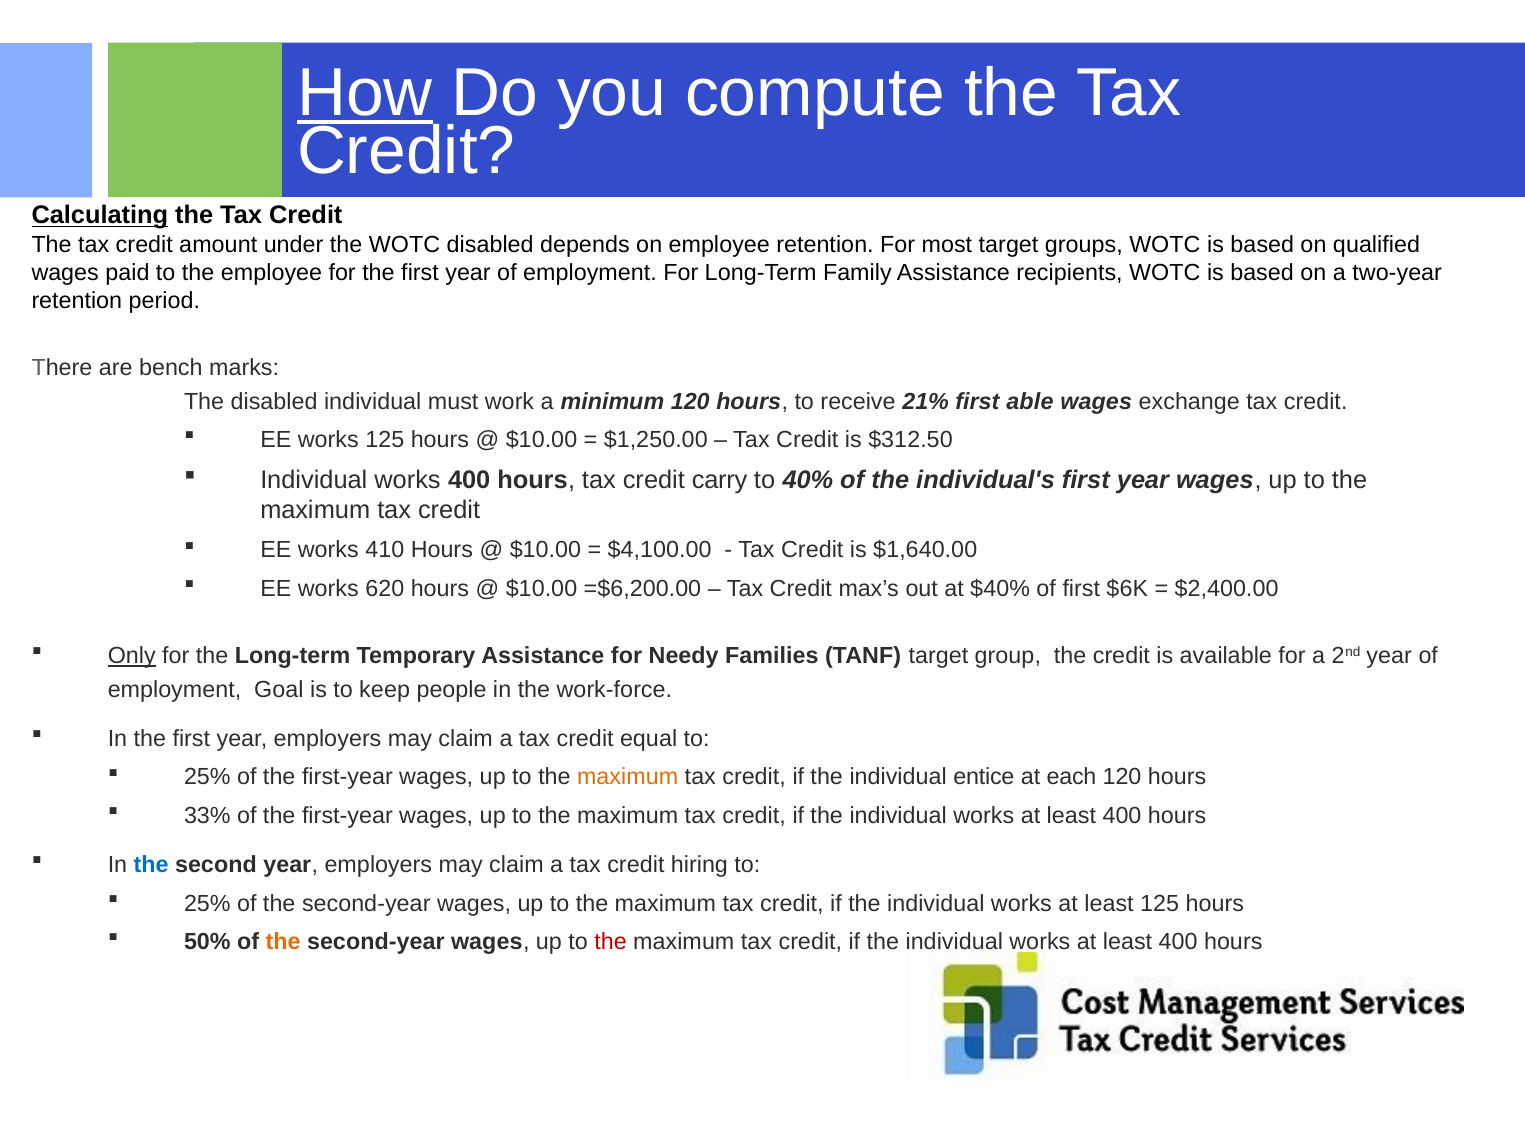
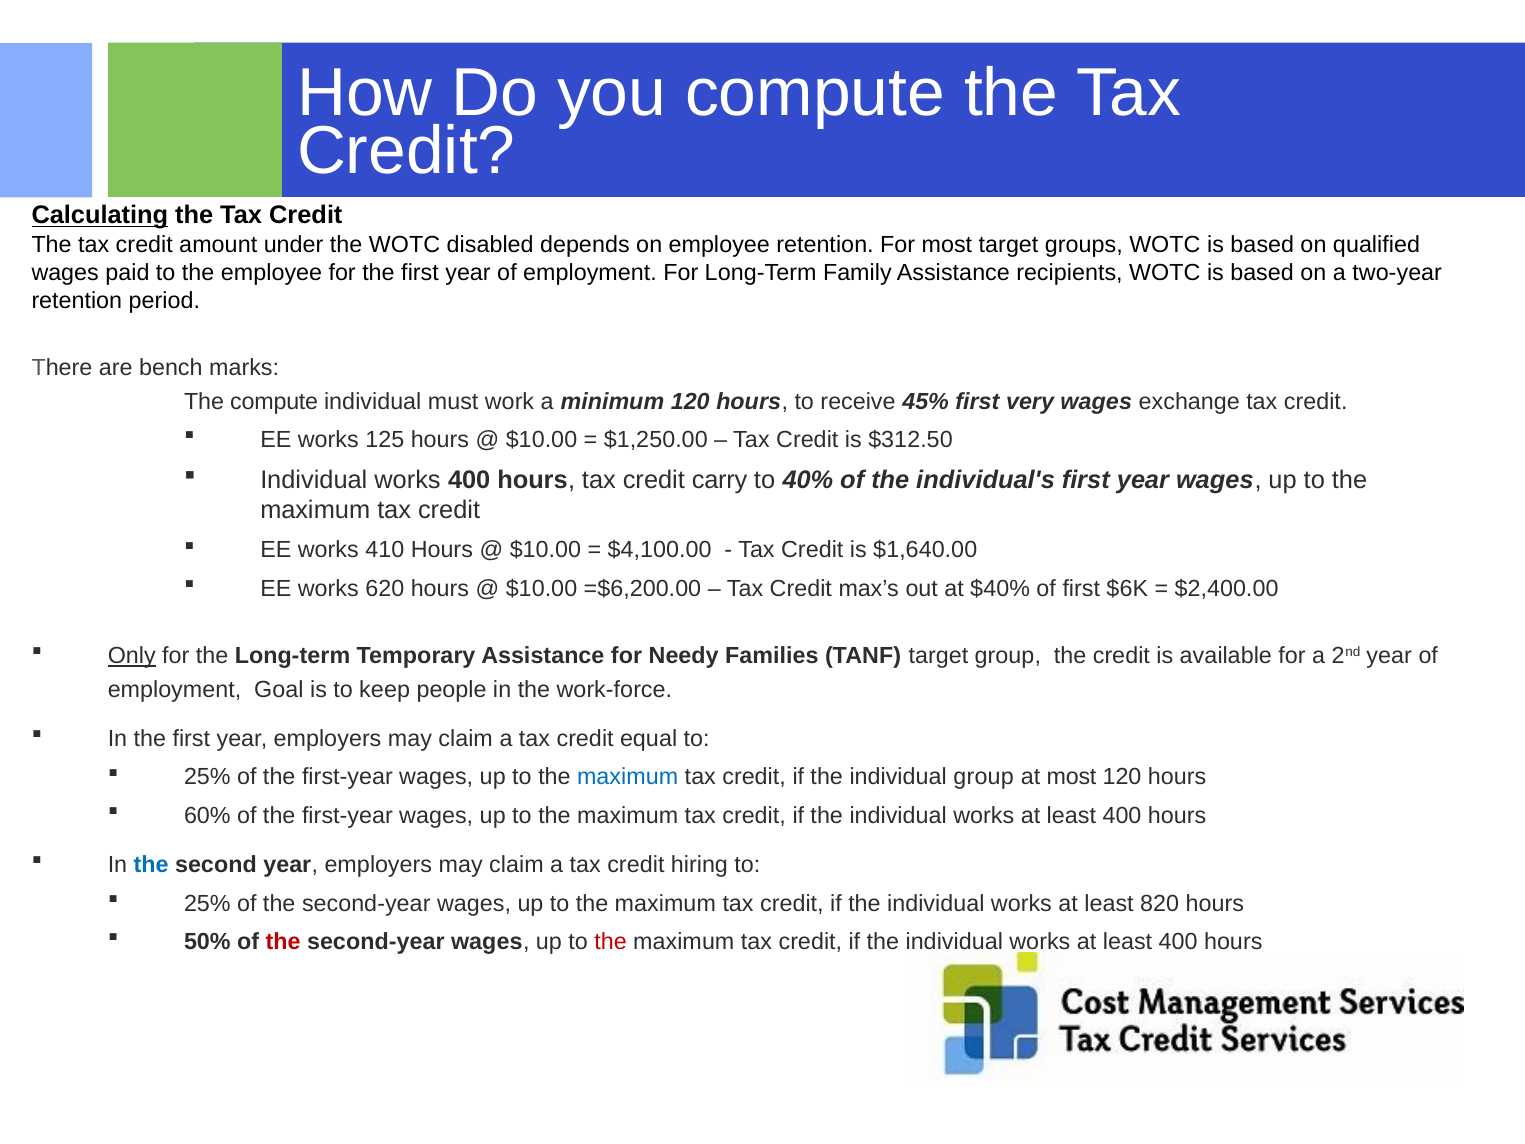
How underline: present -> none (365, 93)
The disabled: disabled -> compute (274, 401)
21%: 21% -> 45% (926, 401)
able: able -> very (1030, 401)
maximum colour: orange -> blue (628, 777)
individual entice: entice -> group (984, 777)
at each: each -> most (1072, 777)
33%: 33% -> 60% (207, 815)
least 125: 125 -> 820 (1160, 903)
the colour: orange -> red (283, 942)
